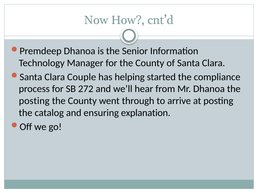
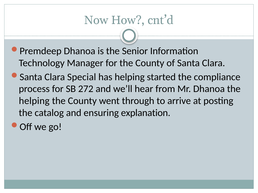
Couple: Couple -> Special (82, 77)
posting: posting -> helping (34, 101)
